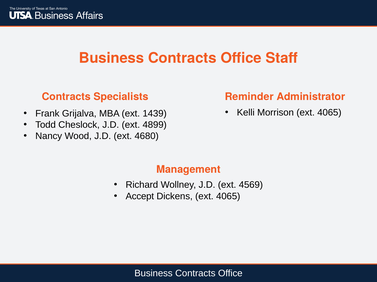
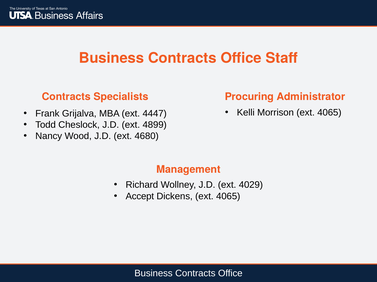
Reminder: Reminder -> Procuring (249, 97)
1439: 1439 -> 4447 (155, 114)
4569: 4569 -> 4029 (251, 185)
